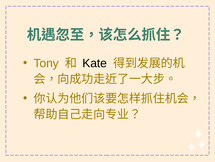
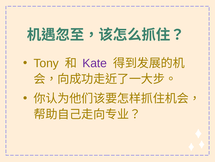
Kate colour: black -> purple (95, 63)
